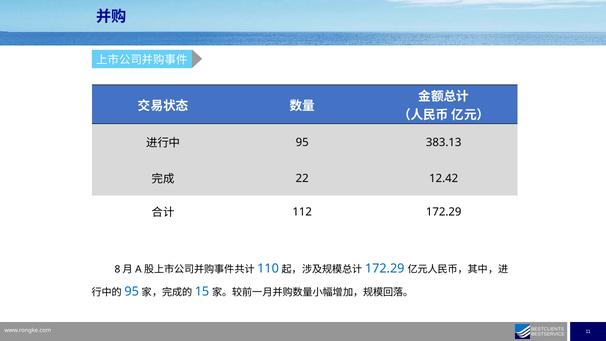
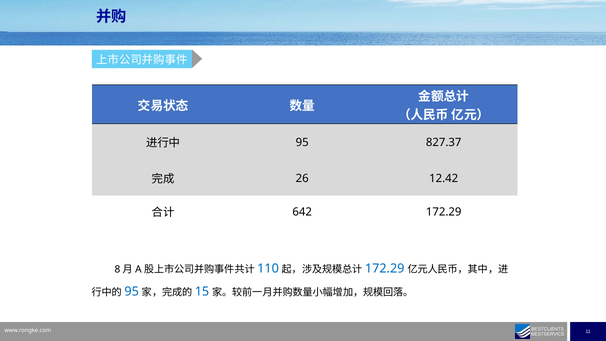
383.13: 383.13 -> 827.37 (444, 143)
22: 22 -> 26 (302, 178)
112: 112 -> 642 (302, 212)
